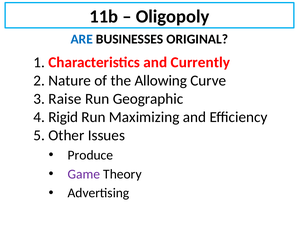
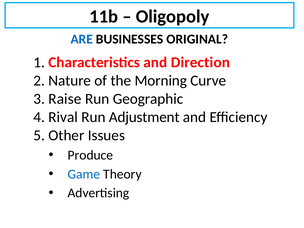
Currently: Currently -> Direction (200, 62)
Allowing: Allowing -> Morning (161, 81)
Rigid: Rigid -> Rival (63, 117)
Maximizing: Maximizing -> Adjustment (144, 117)
Game colour: purple -> blue (84, 174)
